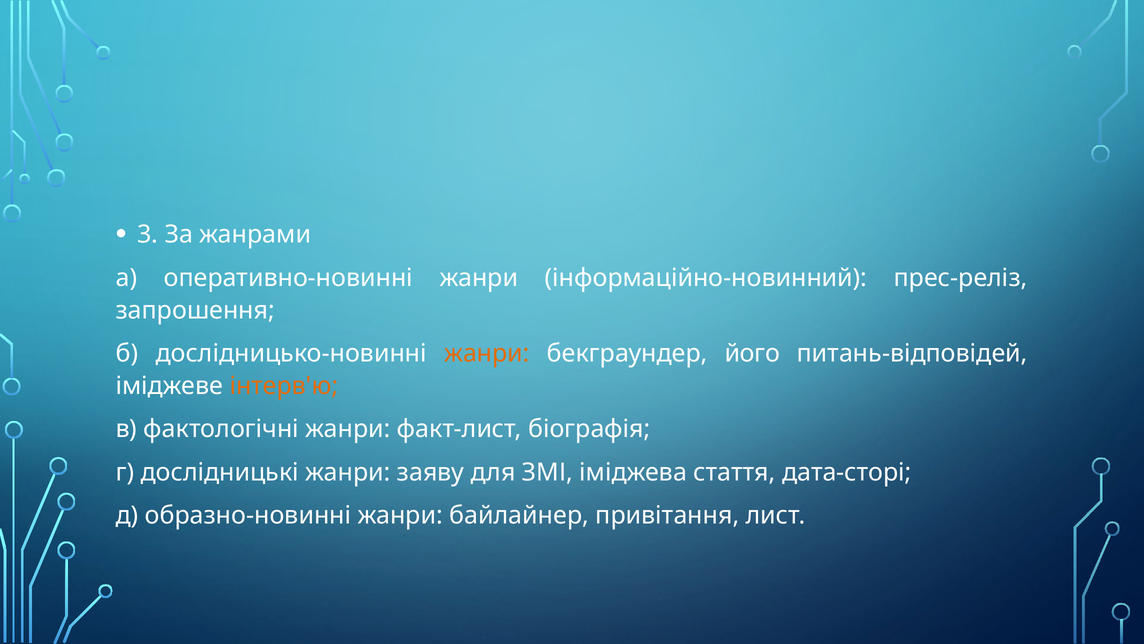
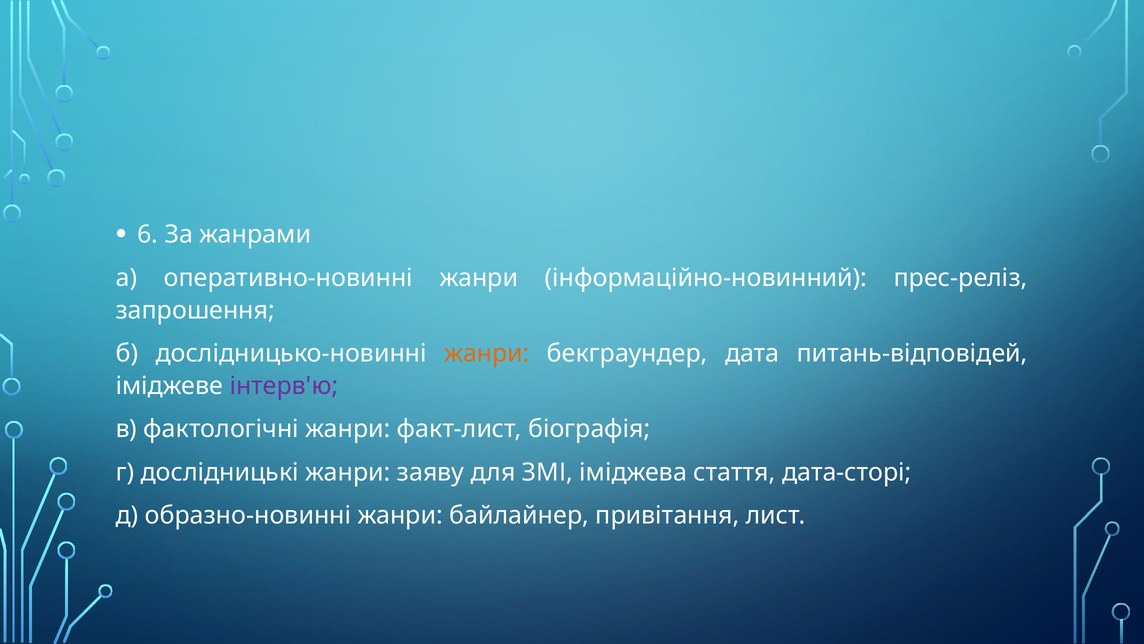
3: 3 -> 6 (148, 235)
його: його -> дата (752, 353)
інтерв'ю colour: orange -> purple (284, 386)
